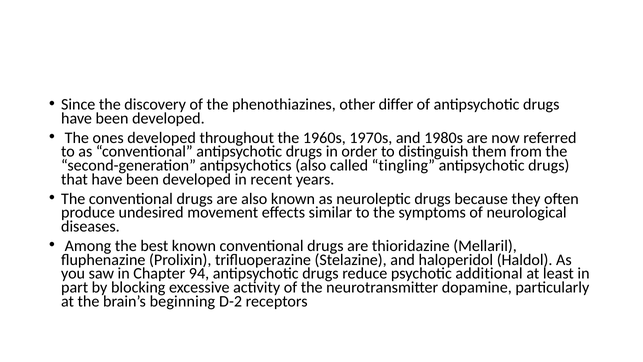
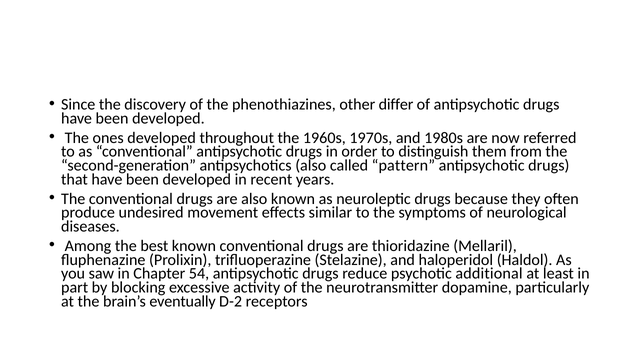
tingling: tingling -> pattern (403, 165)
94: 94 -> 54 (199, 273)
beginning: beginning -> eventually (183, 301)
